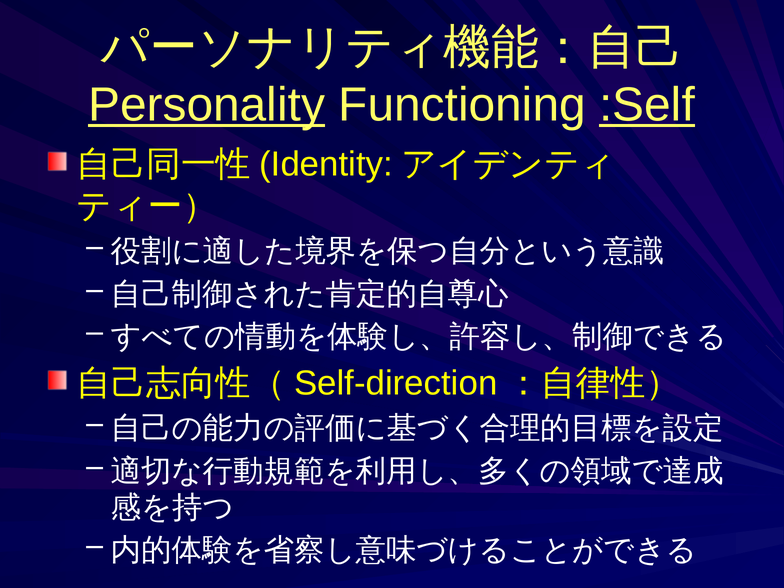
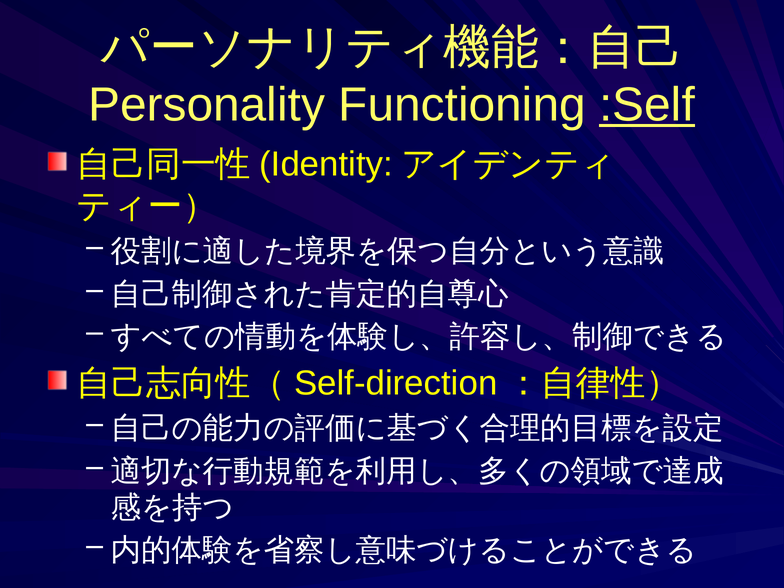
Personality underline: present -> none (207, 105)
